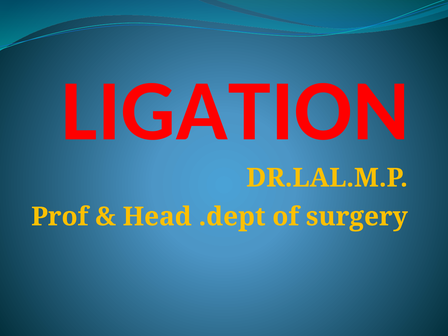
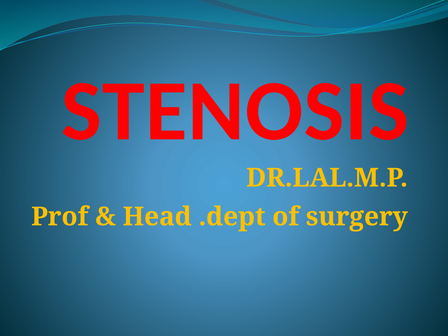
LIGATION: LIGATION -> STENOSIS (235, 111)
